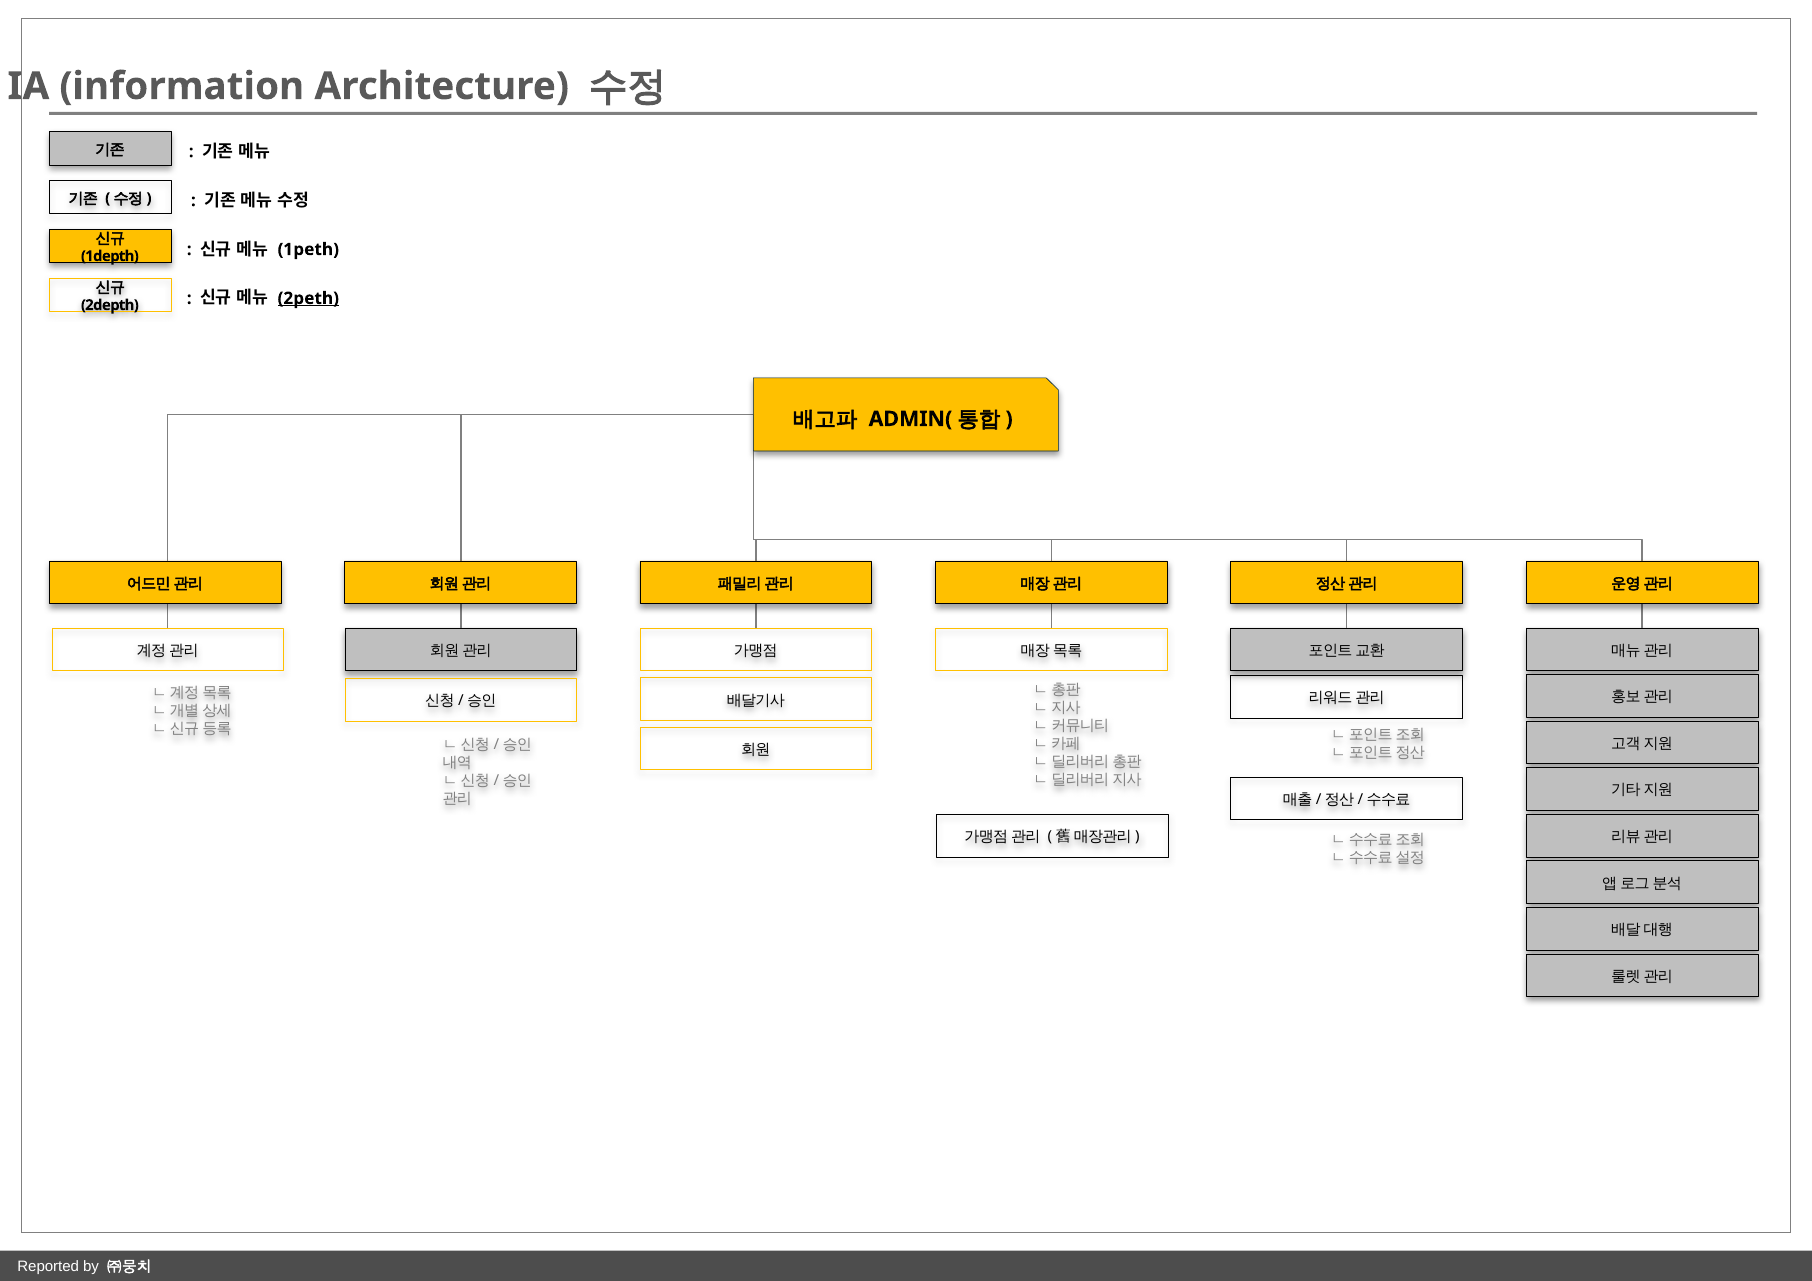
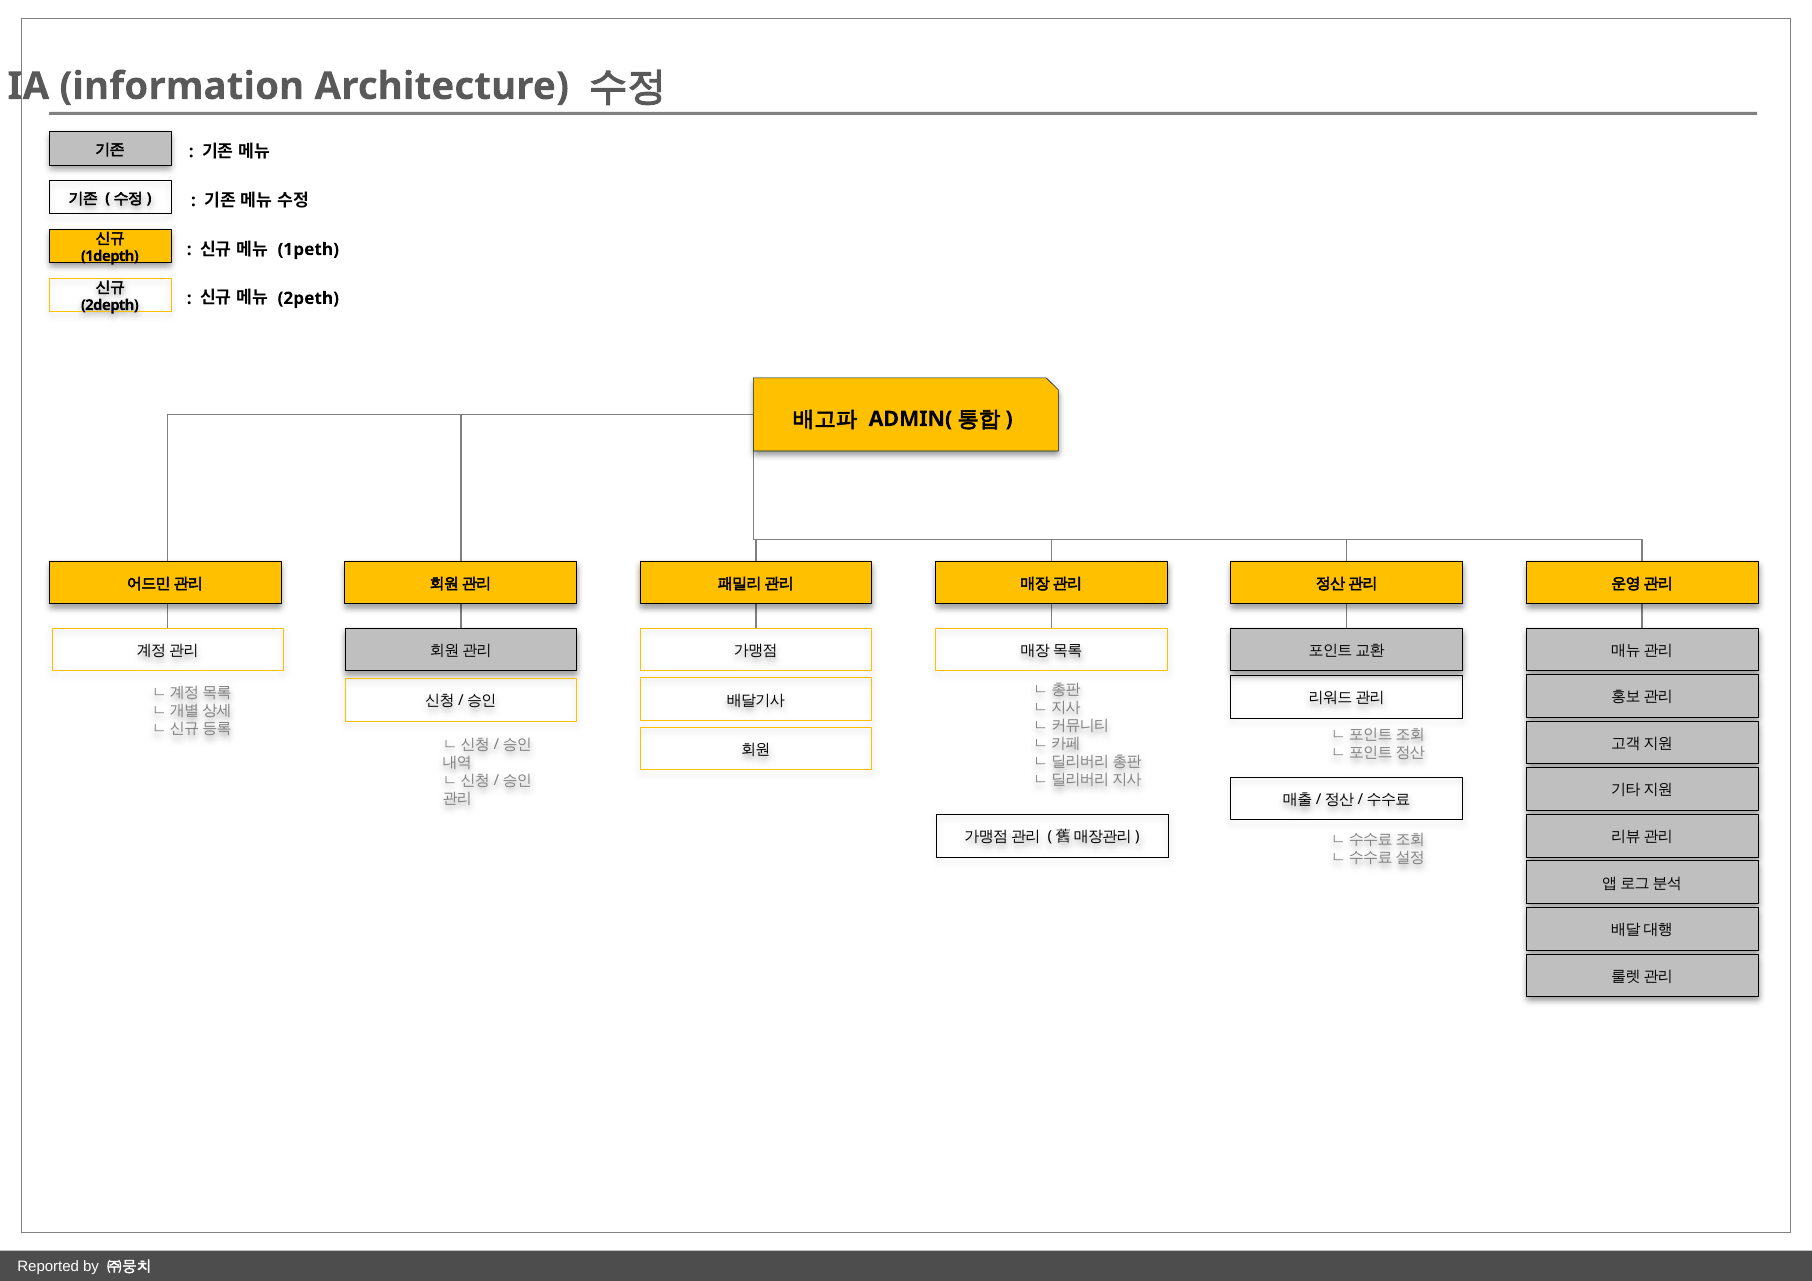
2peth underline: present -> none (308, 298)
